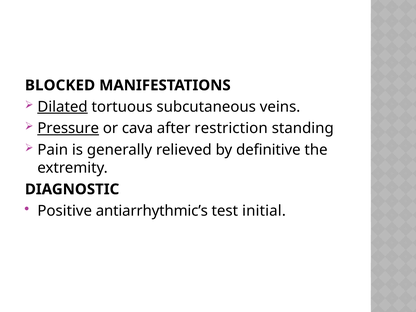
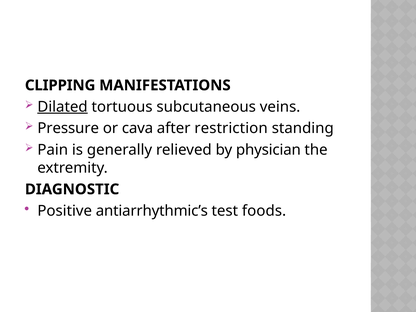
BLOCKED: BLOCKED -> CLIPPING (60, 85)
Pressure underline: present -> none (68, 128)
definitive: definitive -> physician (268, 150)
initial: initial -> foods (264, 211)
